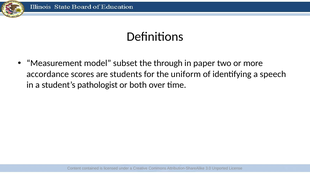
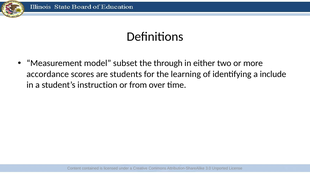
paper: paper -> either (204, 63)
uniform: uniform -> learning (186, 74)
speech: speech -> include (273, 74)
pathologist: pathologist -> instruction (97, 85)
both: both -> from (138, 85)
